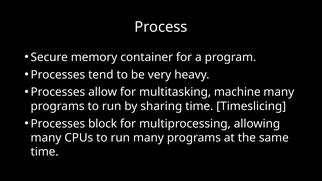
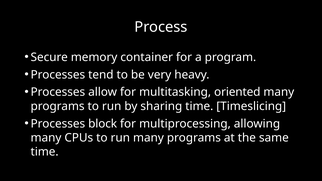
machine: machine -> oriented (237, 92)
